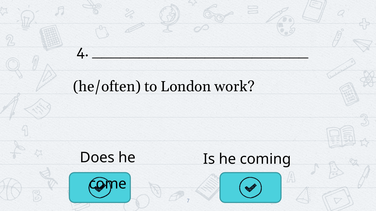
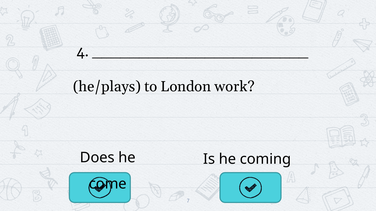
he/often: he/often -> he/plays (107, 87)
